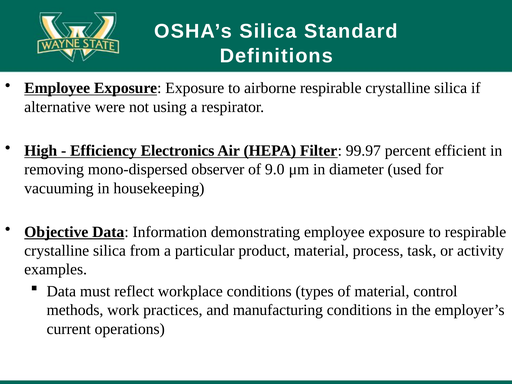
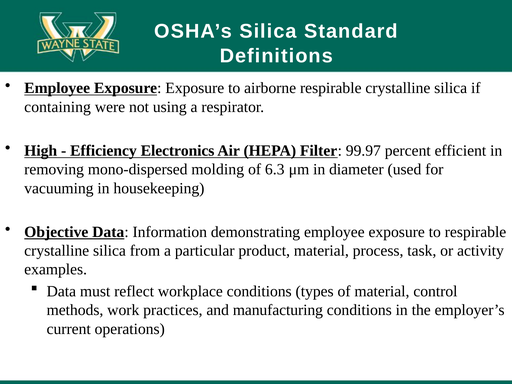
alternative: alternative -> containing (58, 107)
observer: observer -> molding (218, 169)
9.0: 9.0 -> 6.3 (275, 169)
